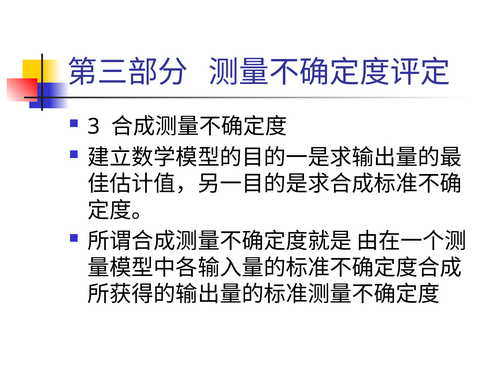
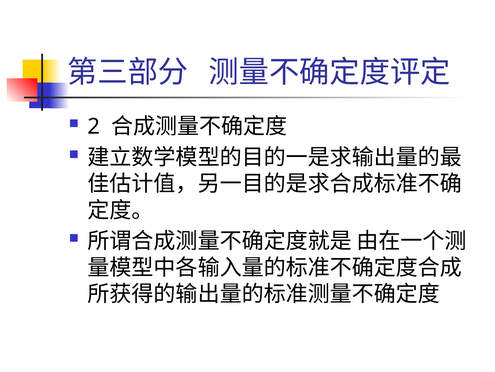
3: 3 -> 2 (94, 126)
